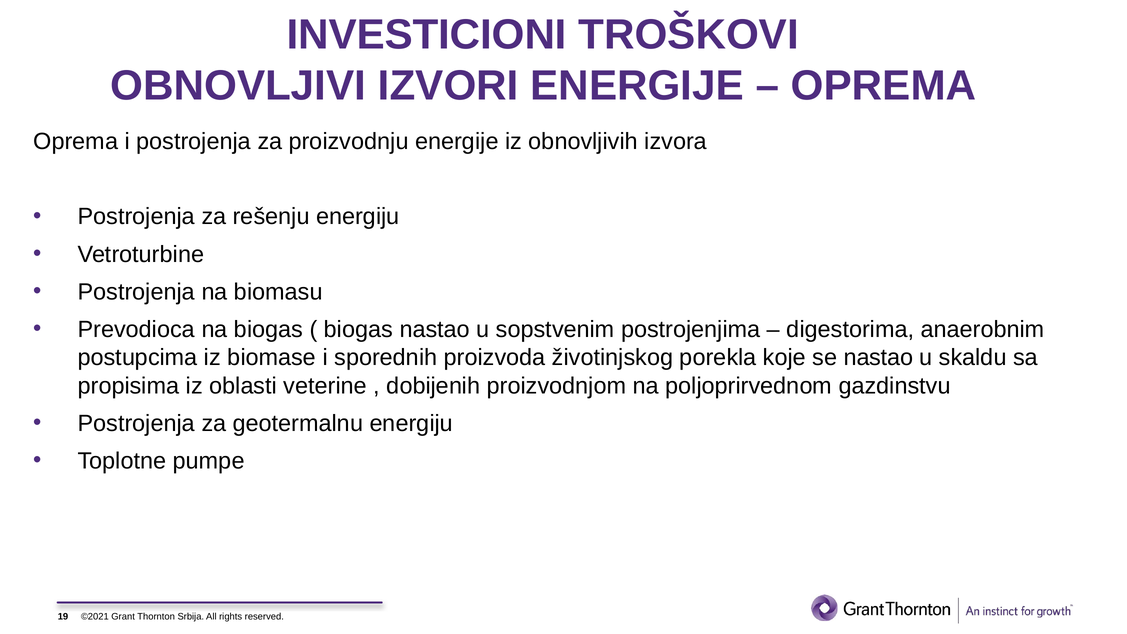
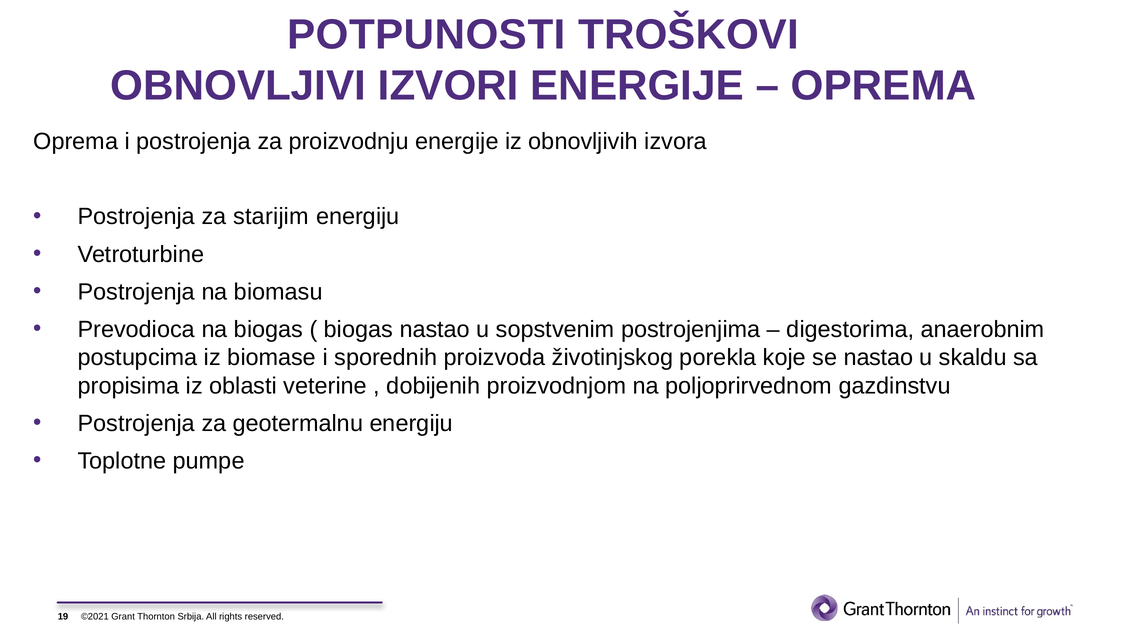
INVESTICIONI: INVESTICIONI -> POTPUNOSTI (426, 35)
rešenju: rešenju -> starijim (271, 217)
